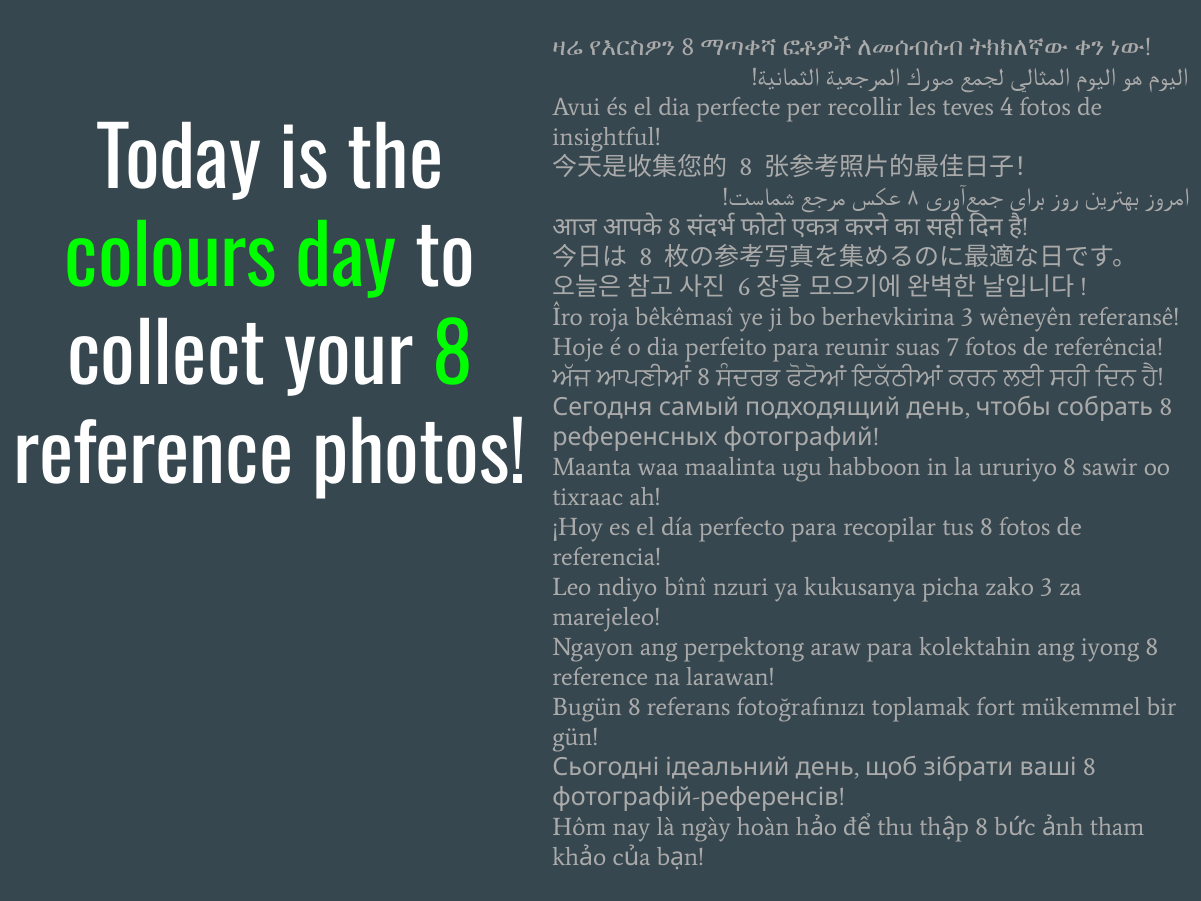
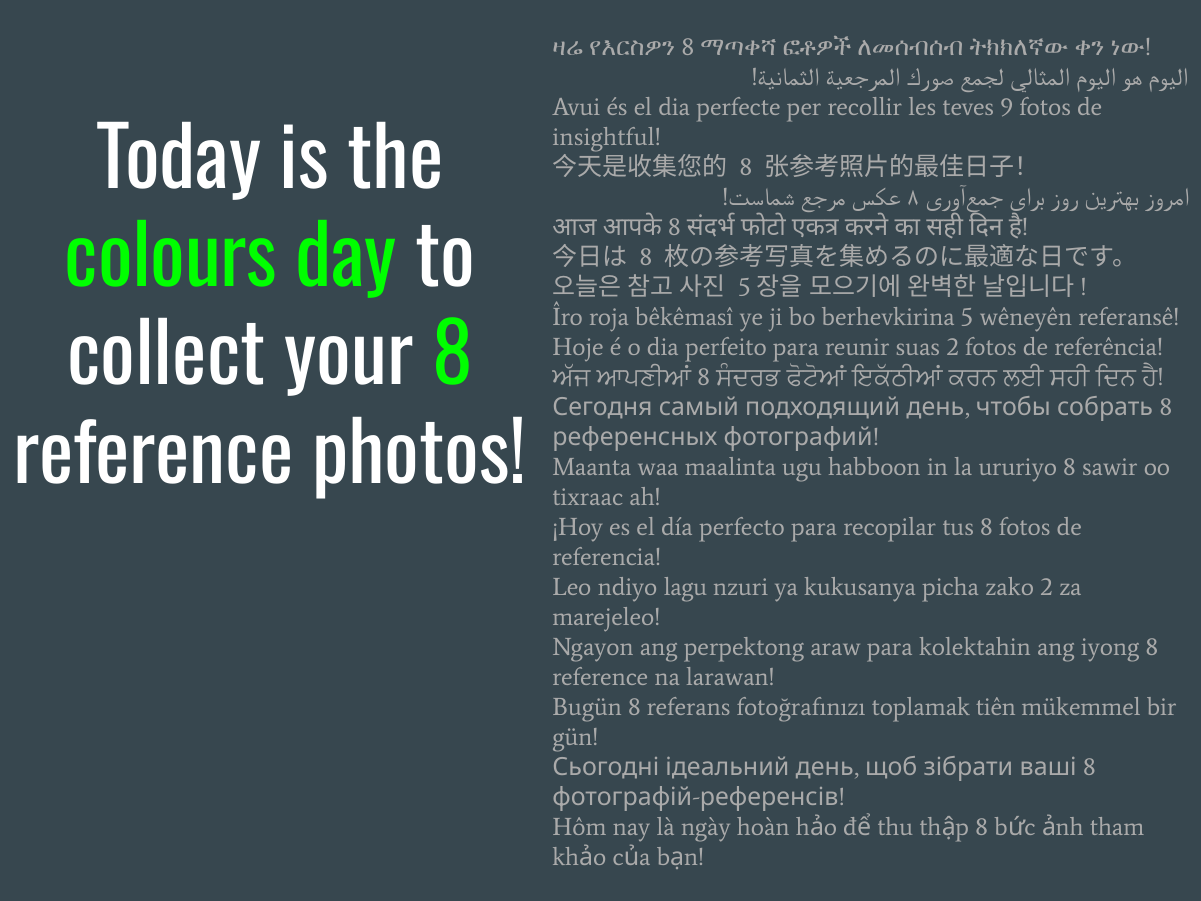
4: 4 -> 9 (1007, 107)
6: 6 -> 5 (744, 287)
berhevkirina 3: 3 -> 5 (967, 317)
suas 7: 7 -> 2 (953, 347)
bînî: bînî -> lagu (686, 587)
zako 3: 3 -> 2 (1047, 587)
fort: fort -> tiên (996, 707)
